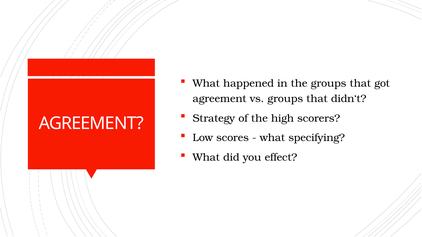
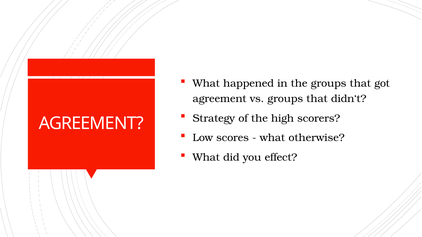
specifying: specifying -> otherwise (317, 138)
